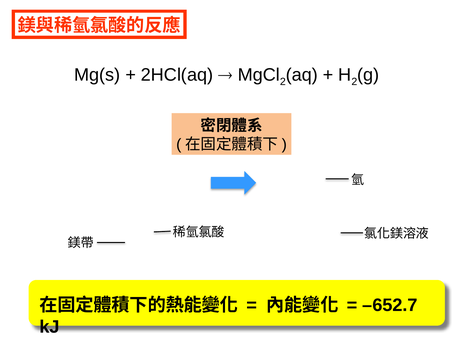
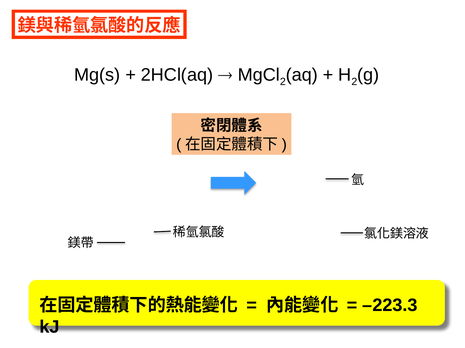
–652.7: –652.7 -> –223.3 (390, 306)
